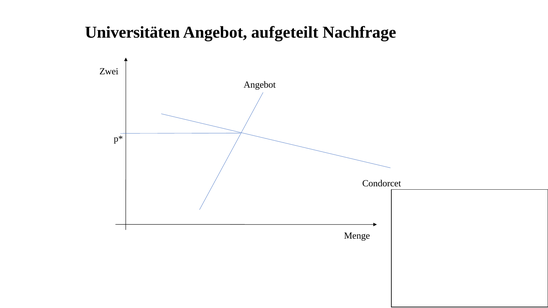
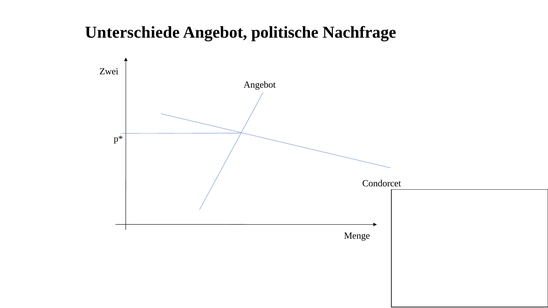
Universitäten: Universitäten -> Unterschiede (132, 33)
aufgeteilt: aufgeteilt -> politische (285, 33)
